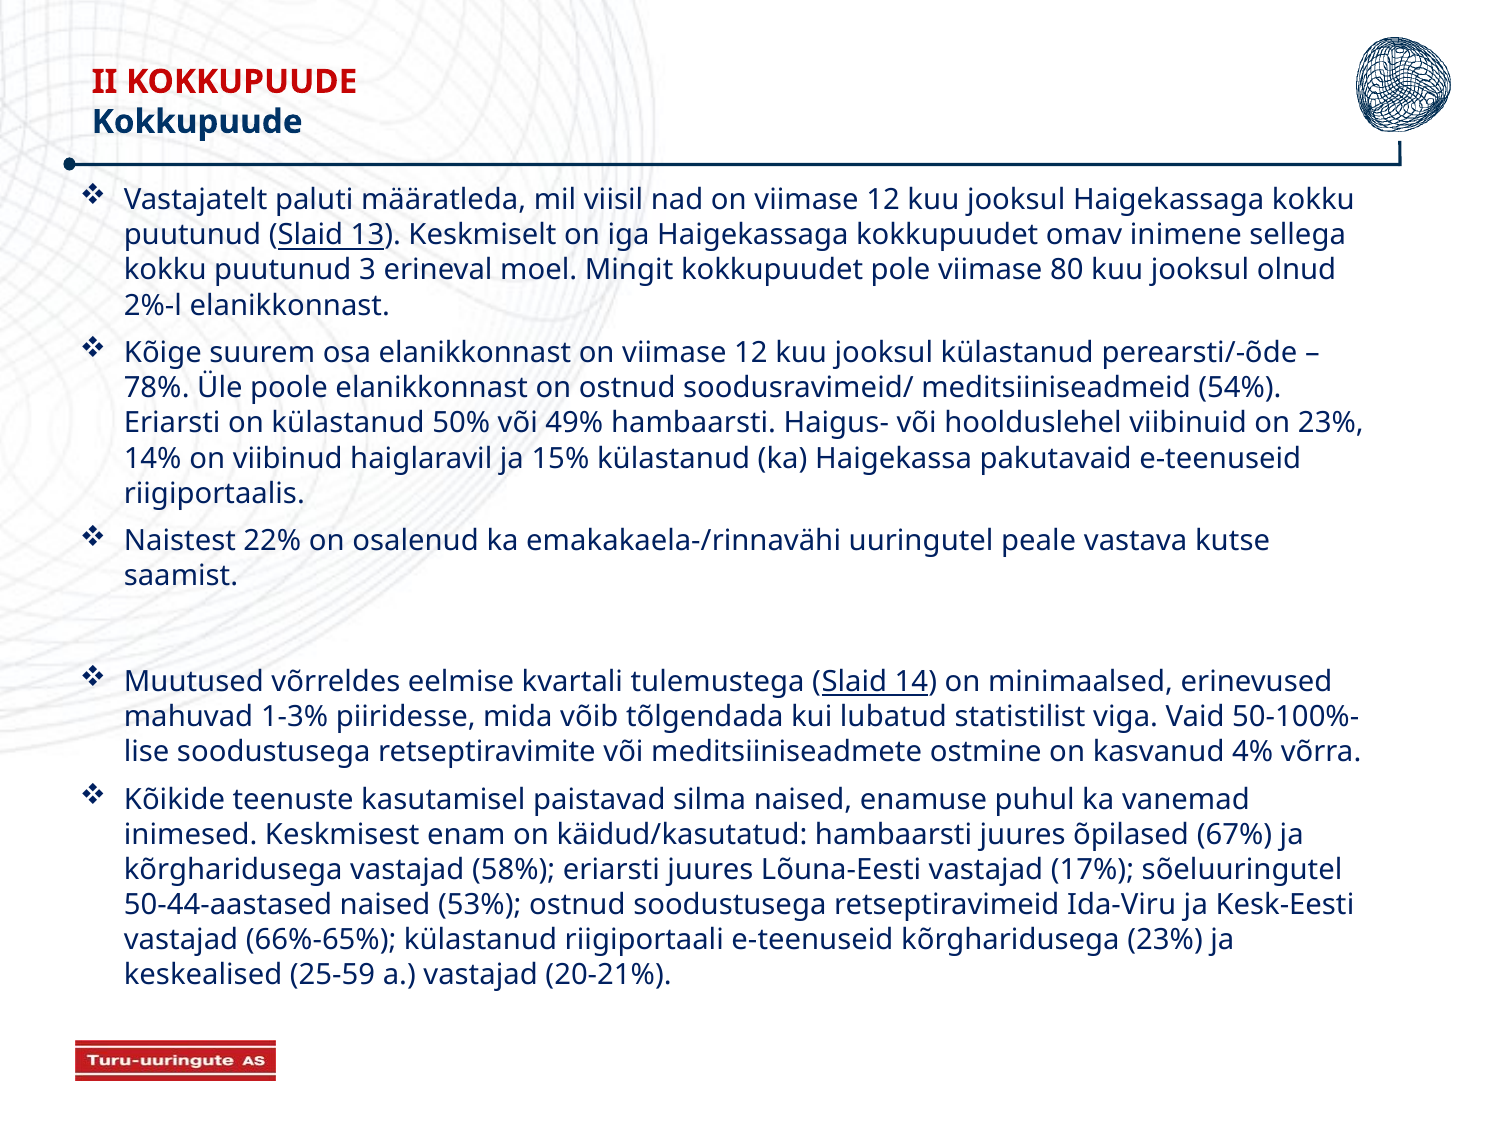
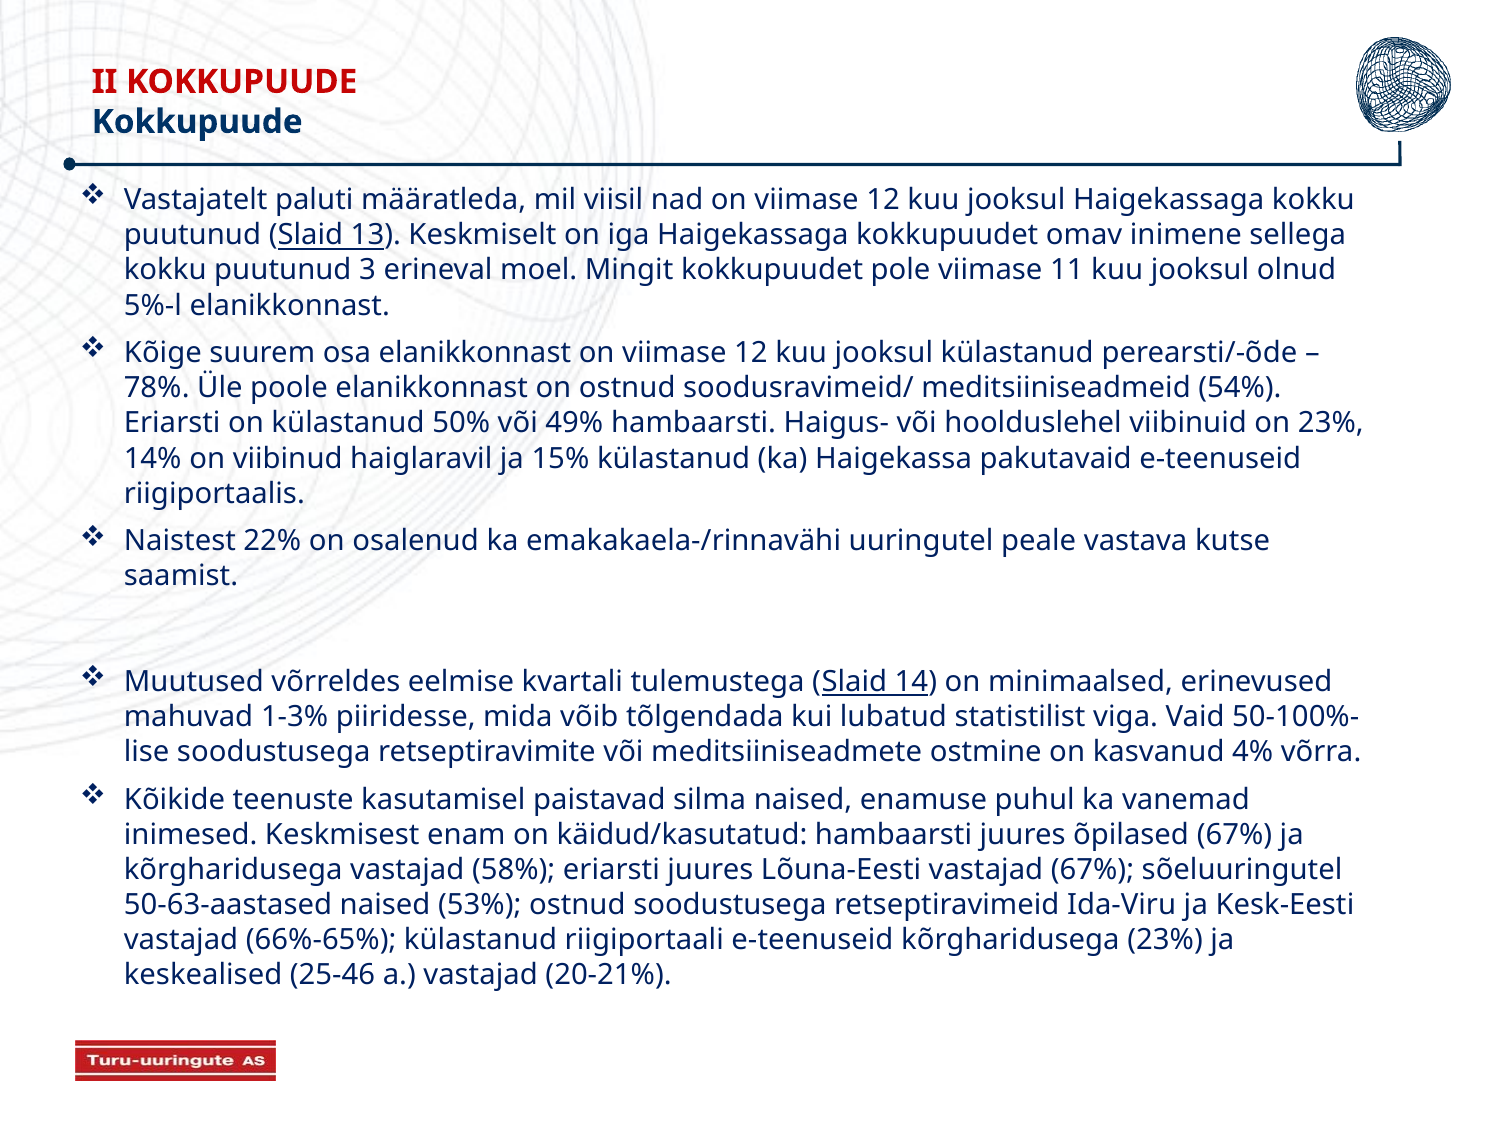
80: 80 -> 11 (1067, 270)
2%-l: 2%-l -> 5%-l (153, 305)
vastajad 17%: 17% -> 67% (1092, 870)
50-44-aastased: 50-44-aastased -> 50-63-aastased (228, 905)
25-59: 25-59 -> 25-46 (332, 975)
